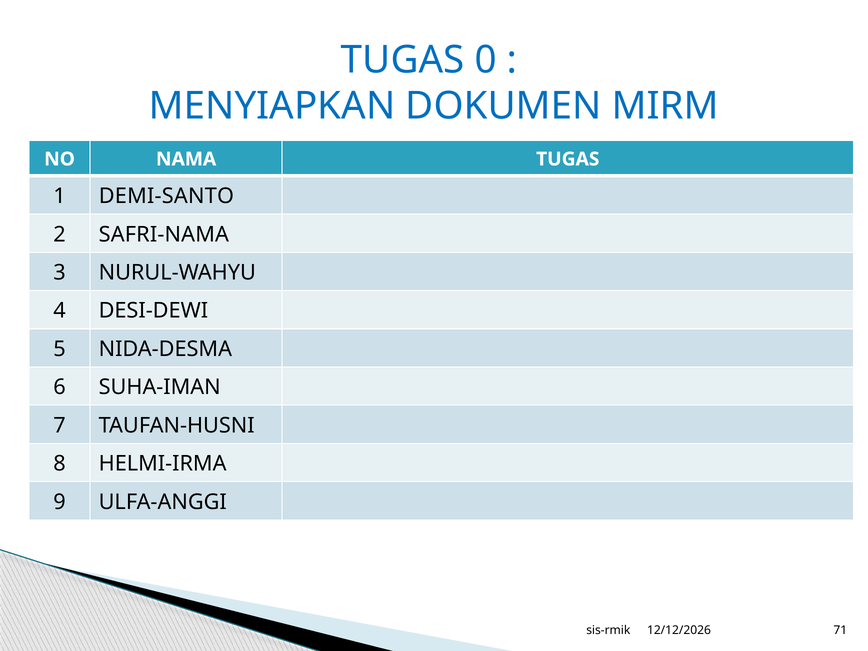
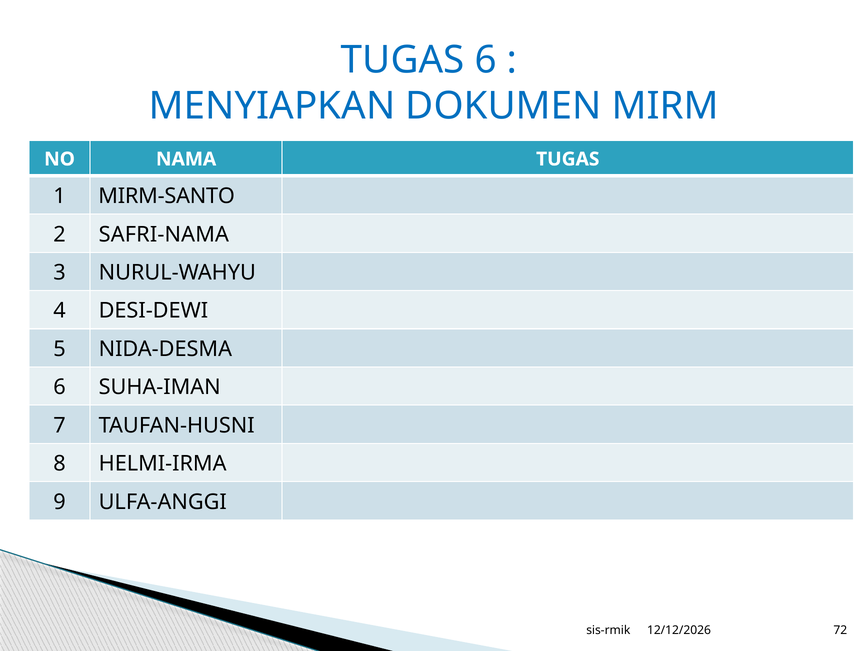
TUGAS 0: 0 -> 6 (486, 60)
DEMI-SANTO: DEMI-SANTO -> MIRM-SANTO (167, 196)
71: 71 -> 72 (840, 630)
